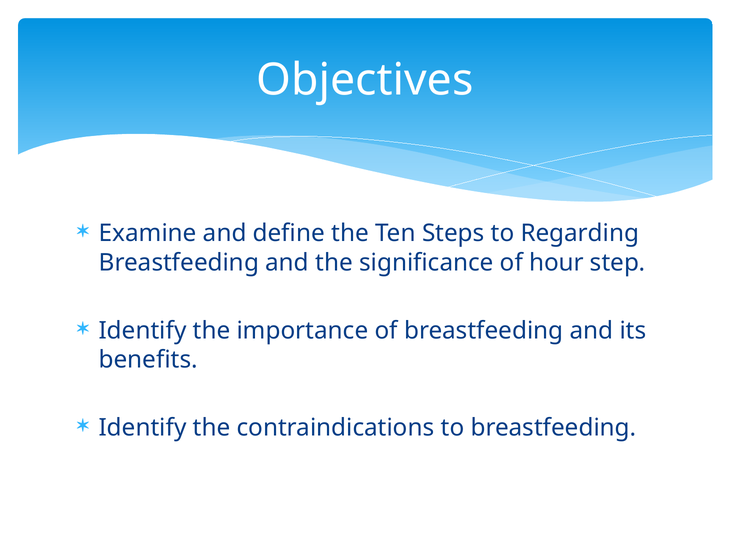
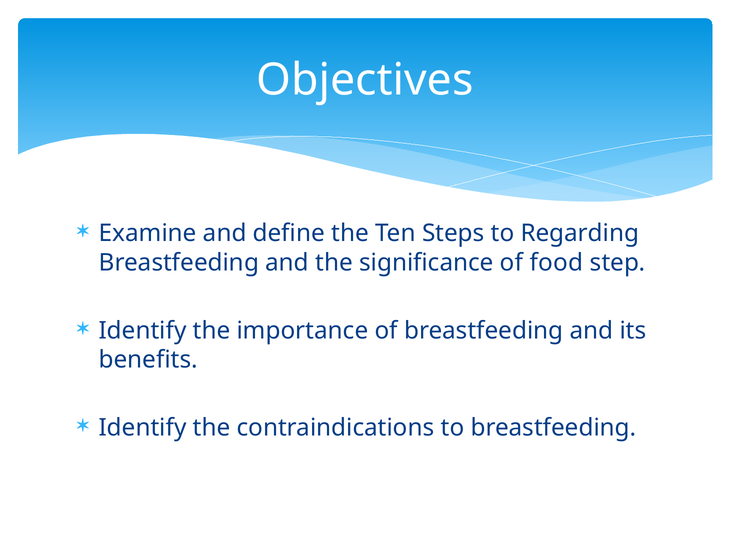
hour: hour -> food (556, 263)
